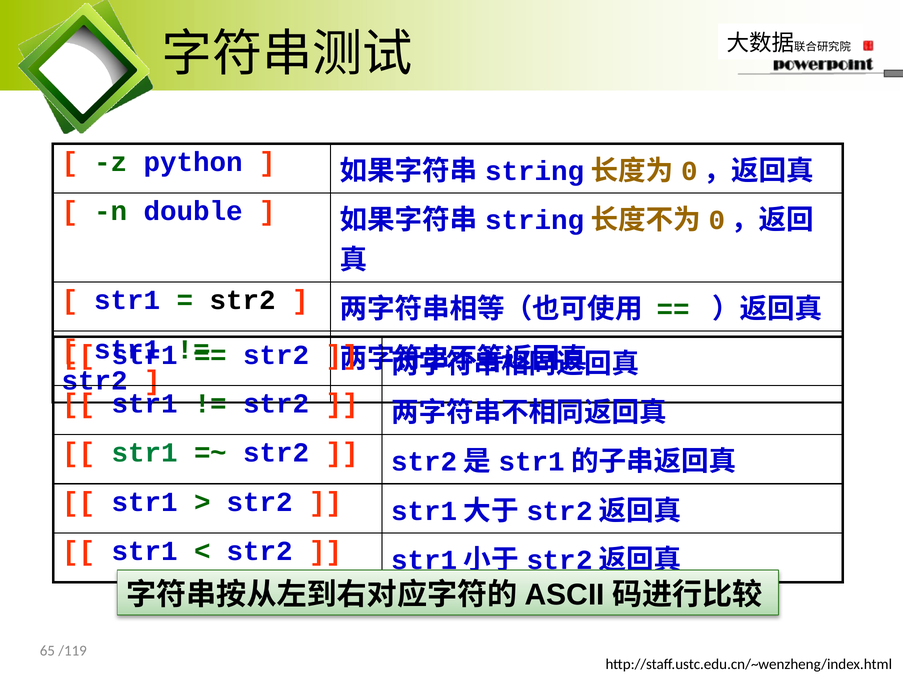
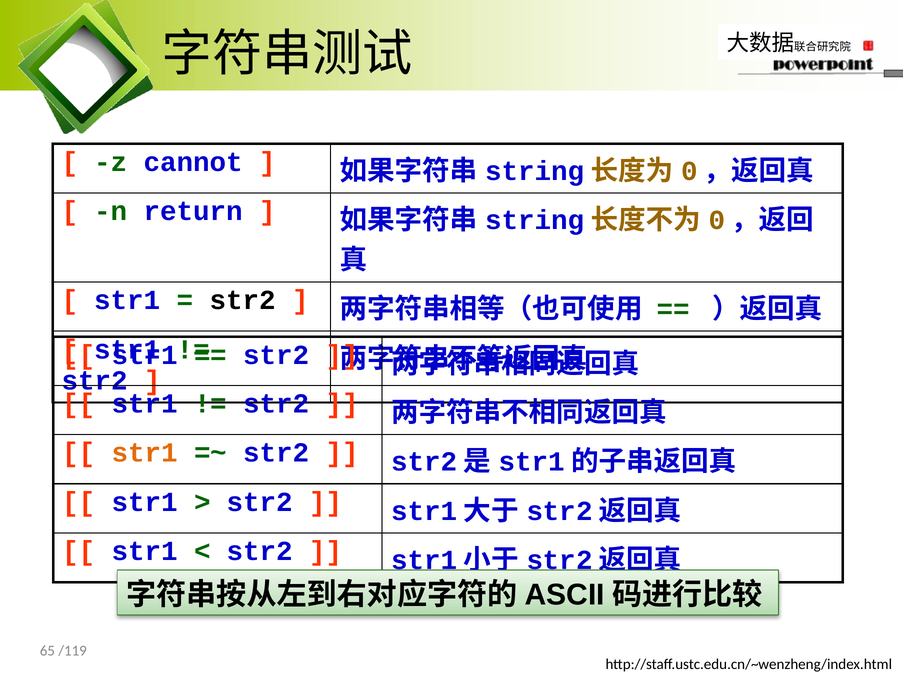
python: python -> cannot (193, 162)
double: double -> return (193, 211)
str1 colour: green -> orange (145, 453)
